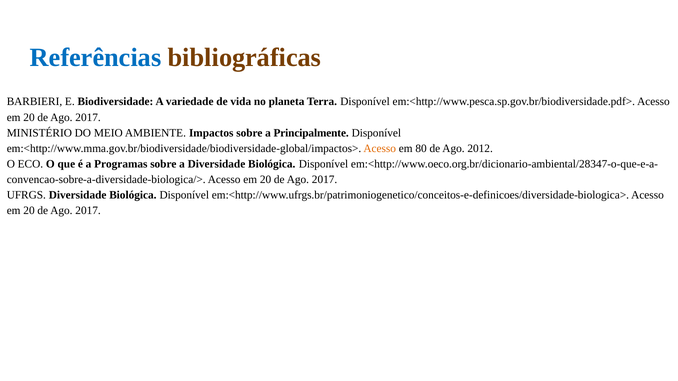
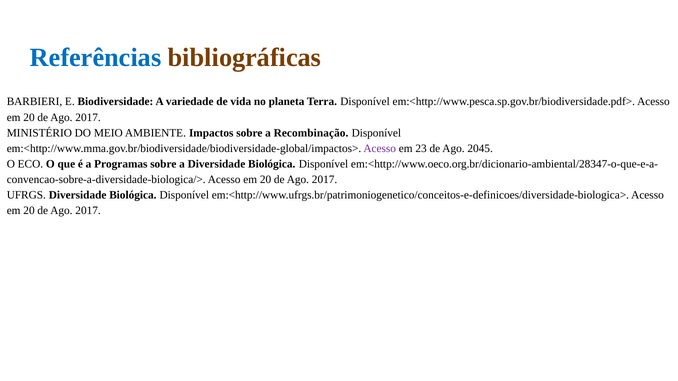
Principalmente: Principalmente -> Recombinação (311, 133)
Acesso colour: orange -> purple (380, 149)
80: 80 -> 23 (421, 149)
2012: 2012 -> 2045 (480, 149)
